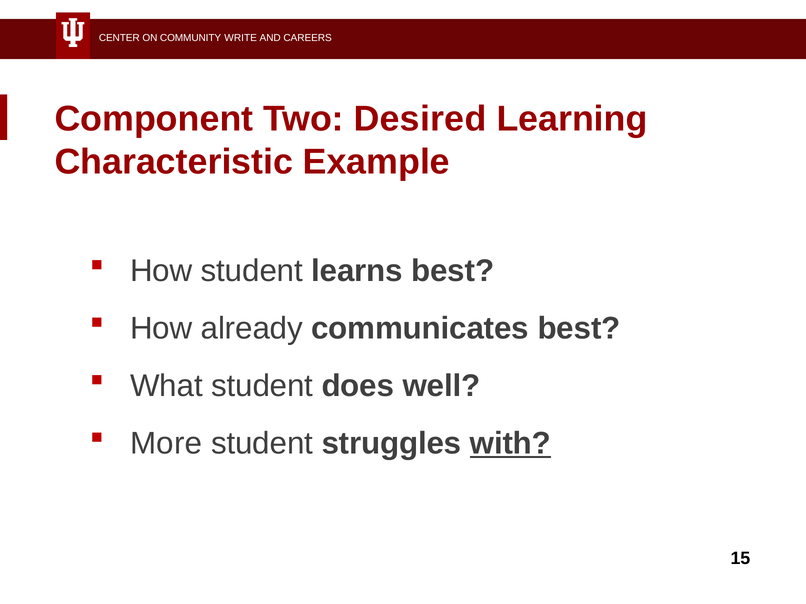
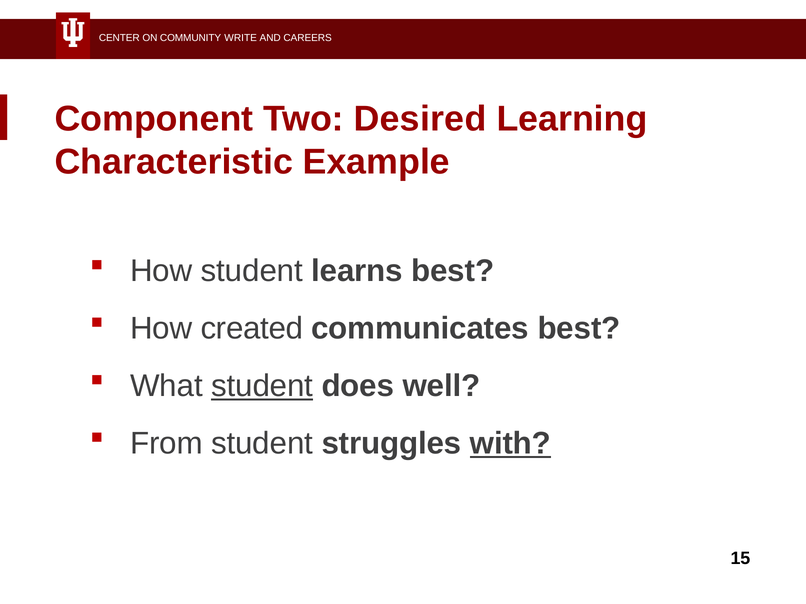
already: already -> created (252, 329)
student underline: none -> present (262, 386)
More: More -> From (166, 444)
